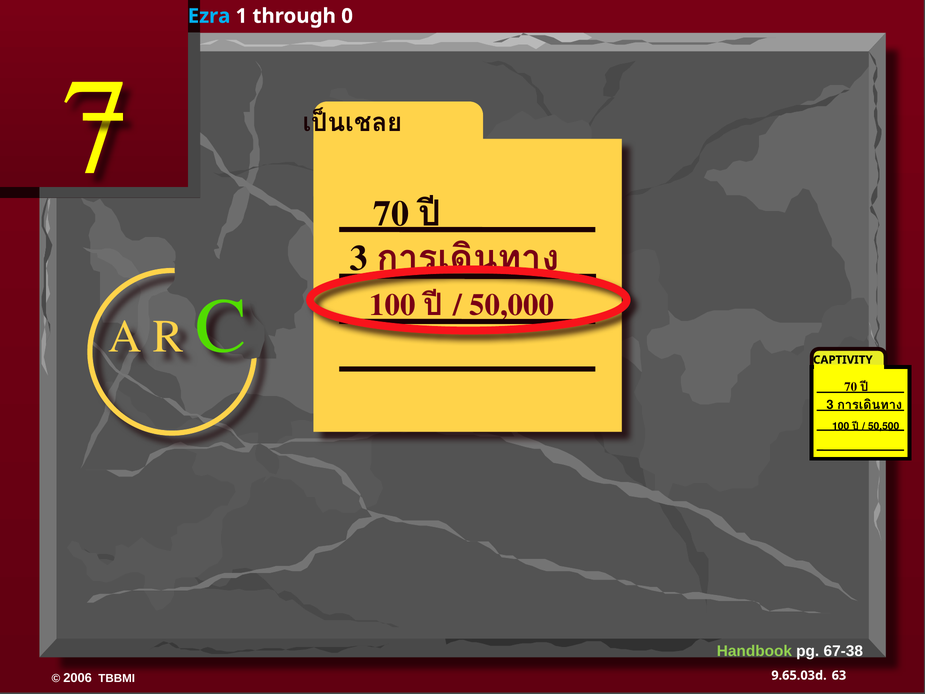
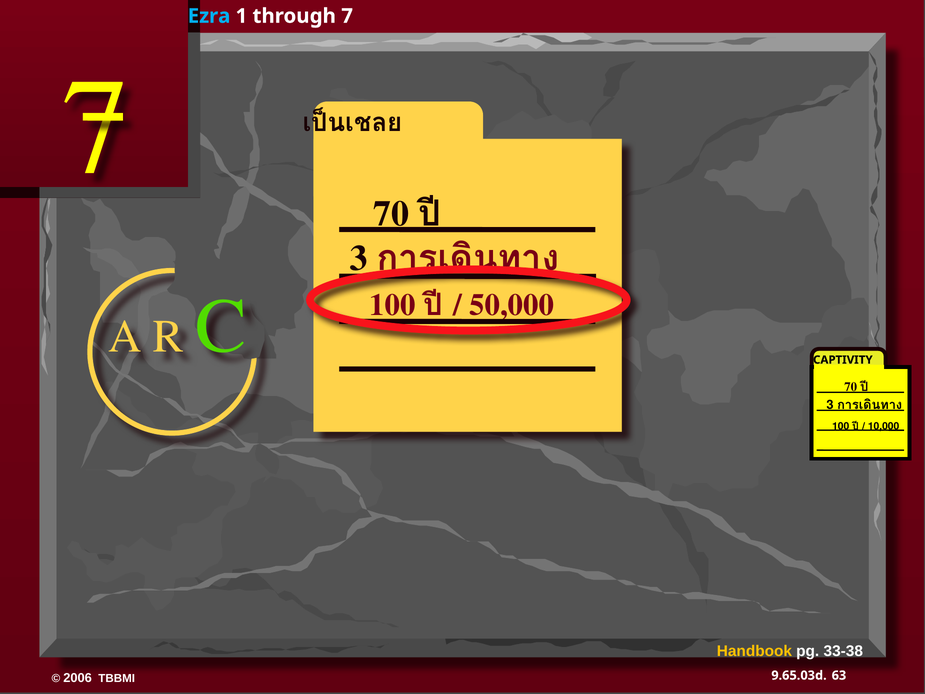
through 0: 0 -> 7 (347, 16)
50,500: 50,500 -> 10,000 (884, 426)
Handbook colour: light green -> yellow (754, 651)
67-38: 67-38 -> 33-38 (843, 651)
